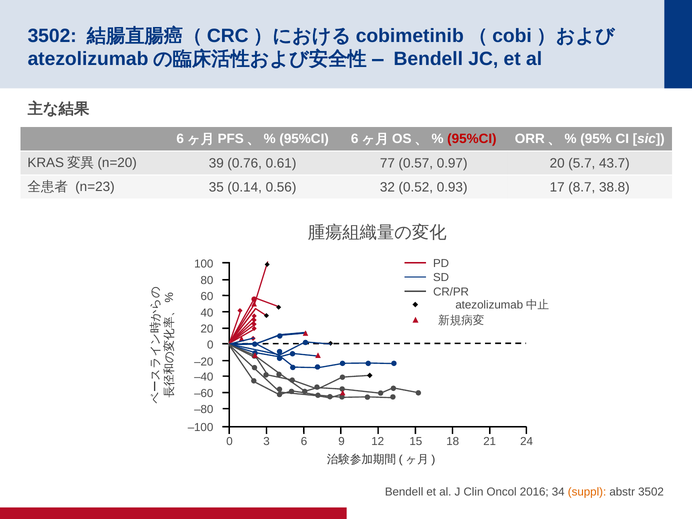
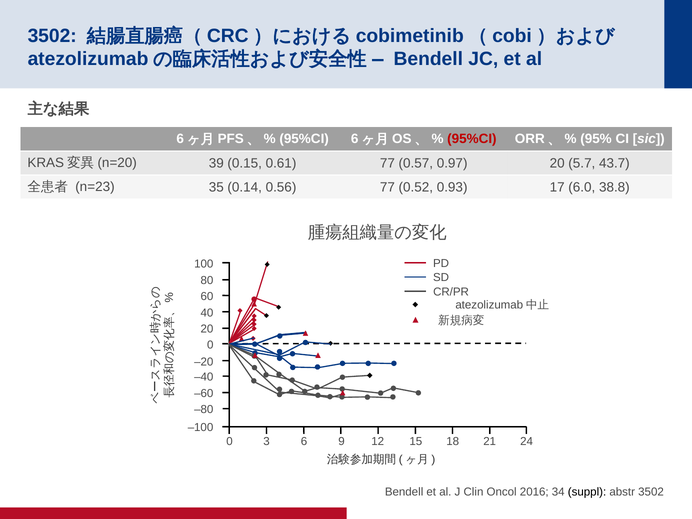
0.76: 0.76 -> 0.15 (245, 163)
0.56 32: 32 -> 77 (387, 187)
8.7: 8.7 -> 6.0 (582, 187)
suppl colour: orange -> black (587, 492)
